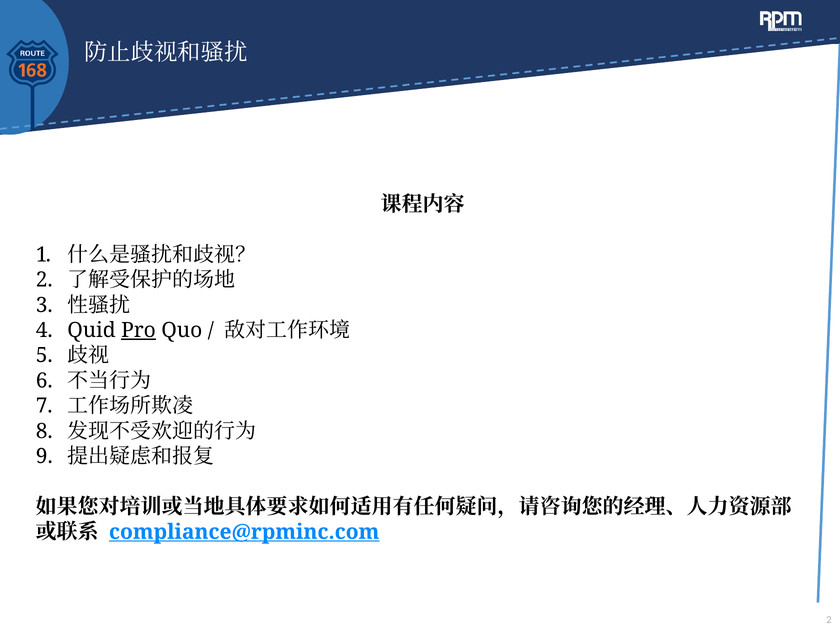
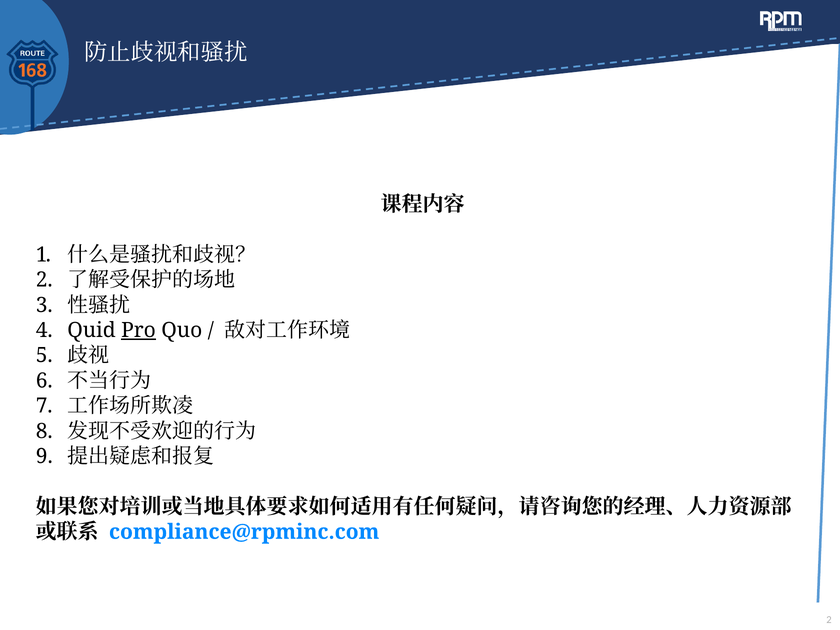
compliance@rpminc.com underline: present -> none (244, 532)
